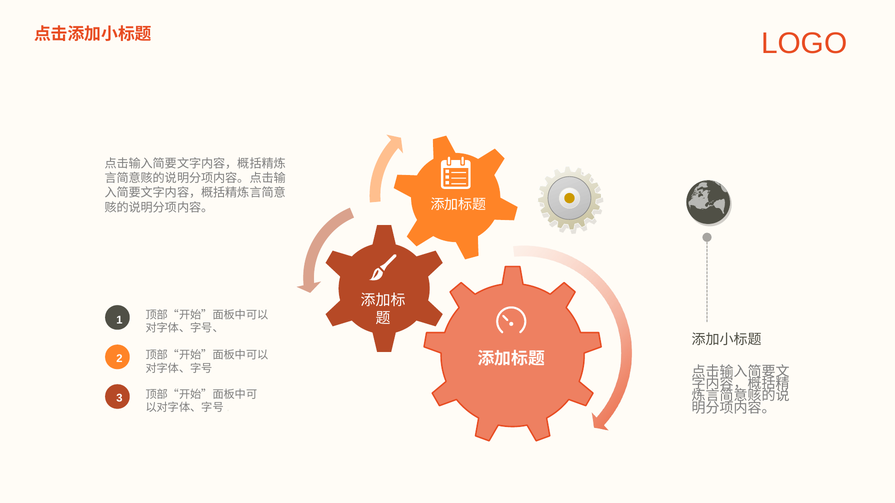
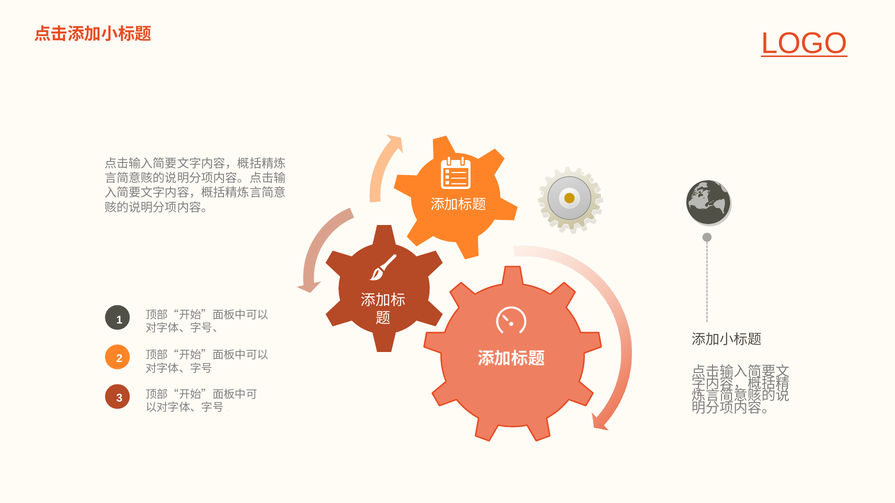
LOGO underline: none -> present (804, 44)
